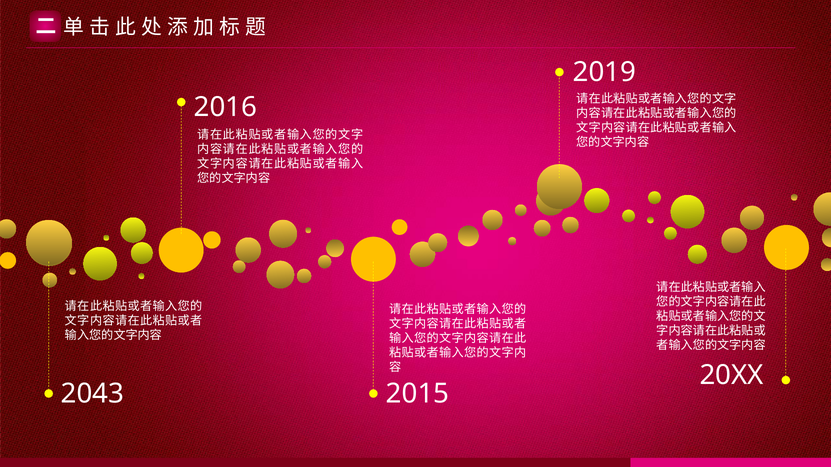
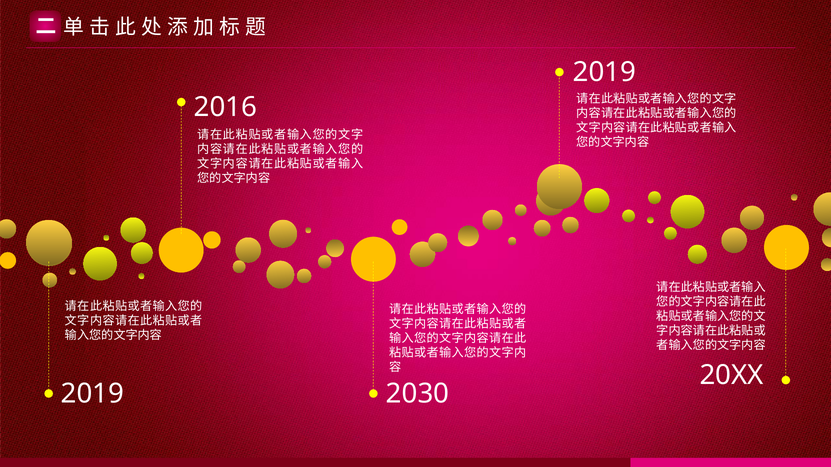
2043: 2043 -> 2019 (92, 394)
2015: 2015 -> 2030 (418, 394)
